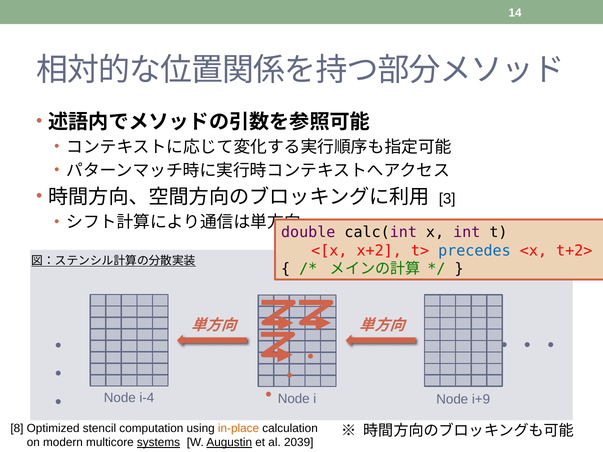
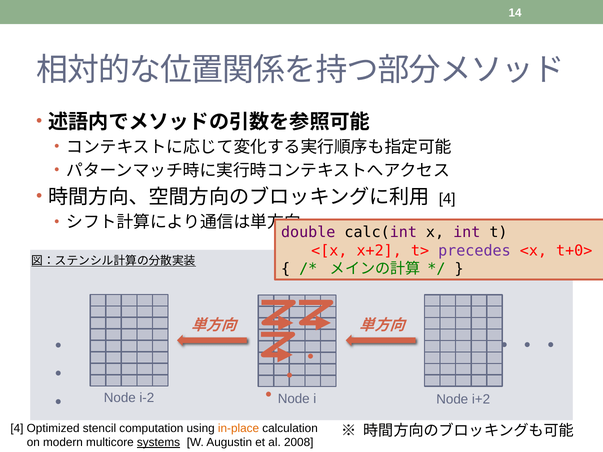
3: 3 -> 4 (447, 199)
precedes colour: blue -> purple (474, 251)
t+2>: t+2> -> t+0> (574, 251)
i-4: i-4 -> i-2 (147, 398)
i+9: i+9 -> i+2 (481, 399)
8: 8 -> 4 (17, 429)
Augustin underline: present -> none (229, 443)
2039: 2039 -> 2008 (299, 443)
